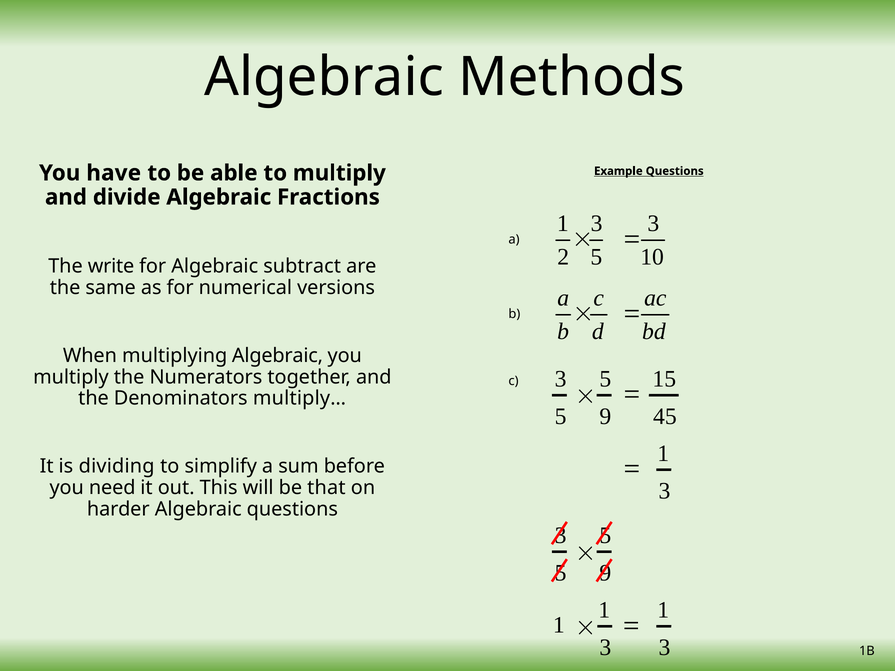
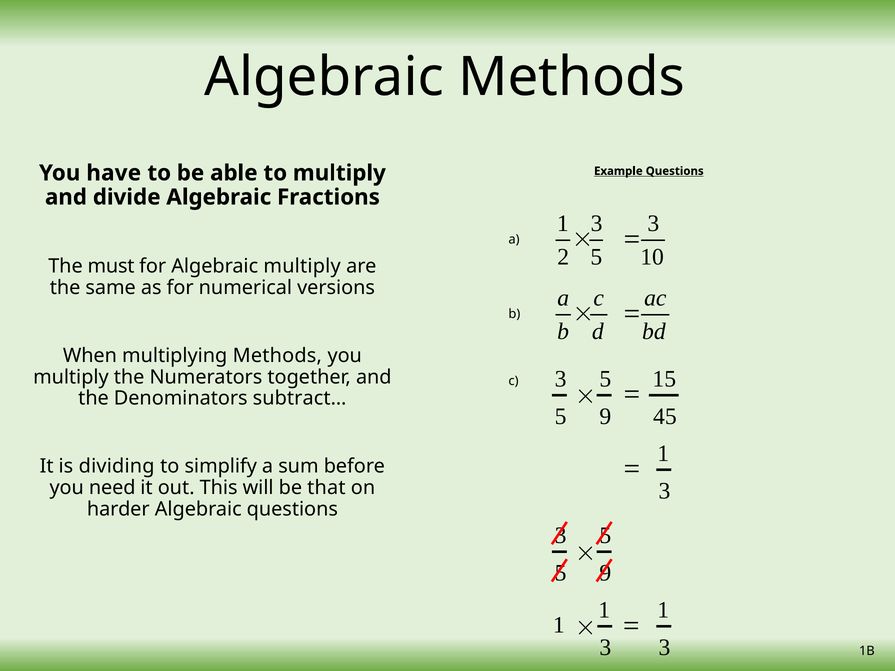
write: write -> must (111, 266)
Algebraic subtract: subtract -> multiply (302, 266)
multiplying Algebraic: Algebraic -> Methods (277, 356)
multiply…: multiply… -> subtract… (300, 399)
